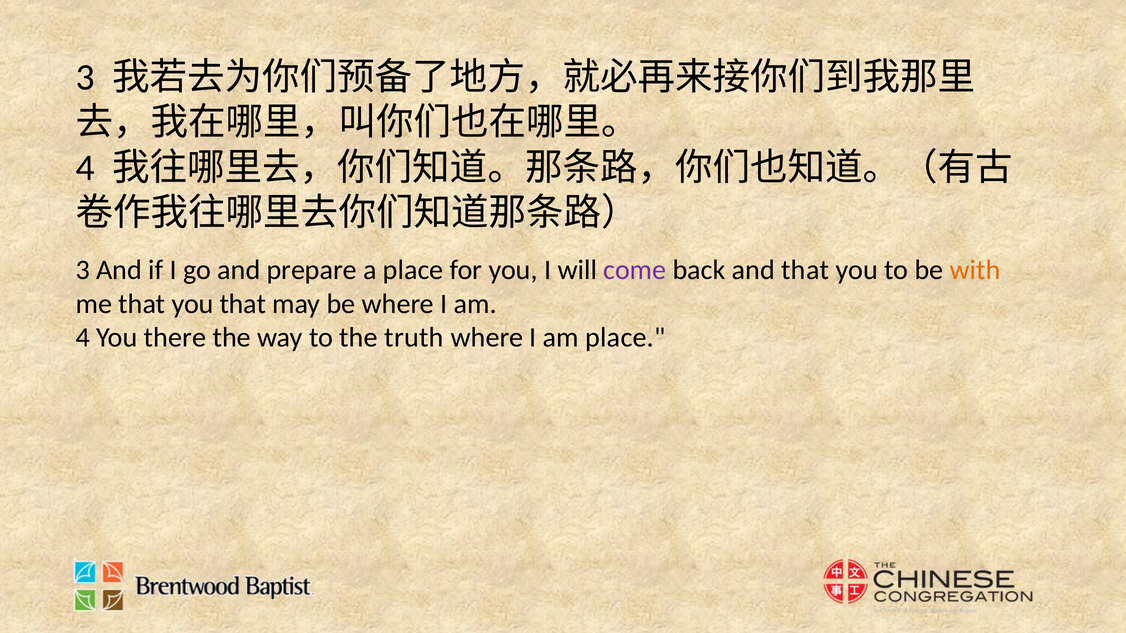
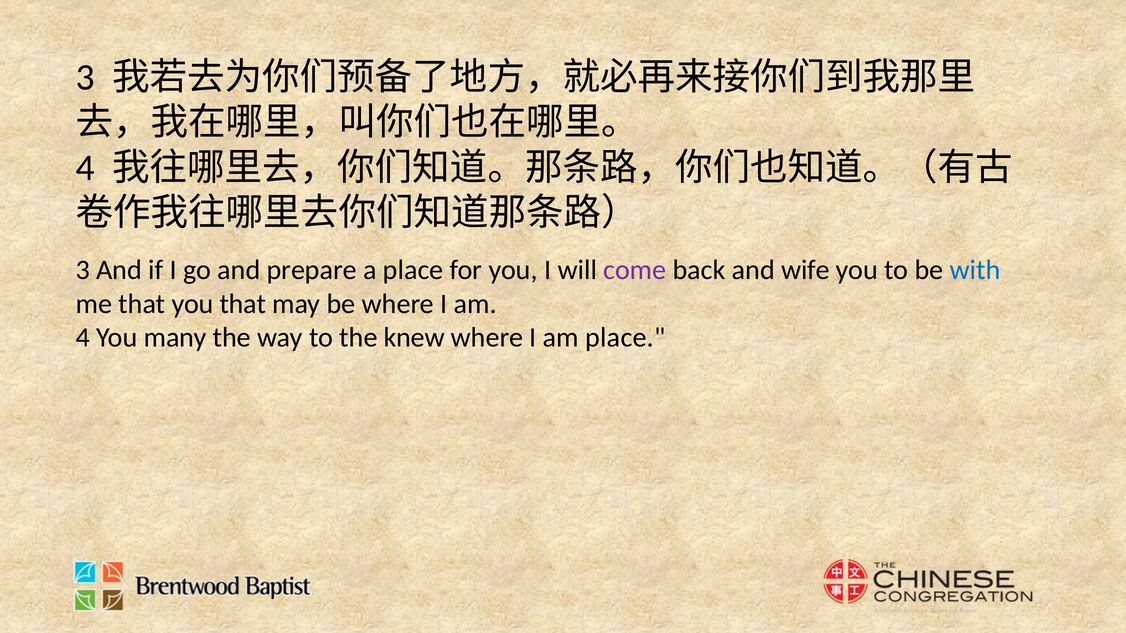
and that: that -> wife (805, 270)
with colour: orange -> blue (975, 270)
there: there -> many (175, 338)
truth: truth -> knew (414, 338)
